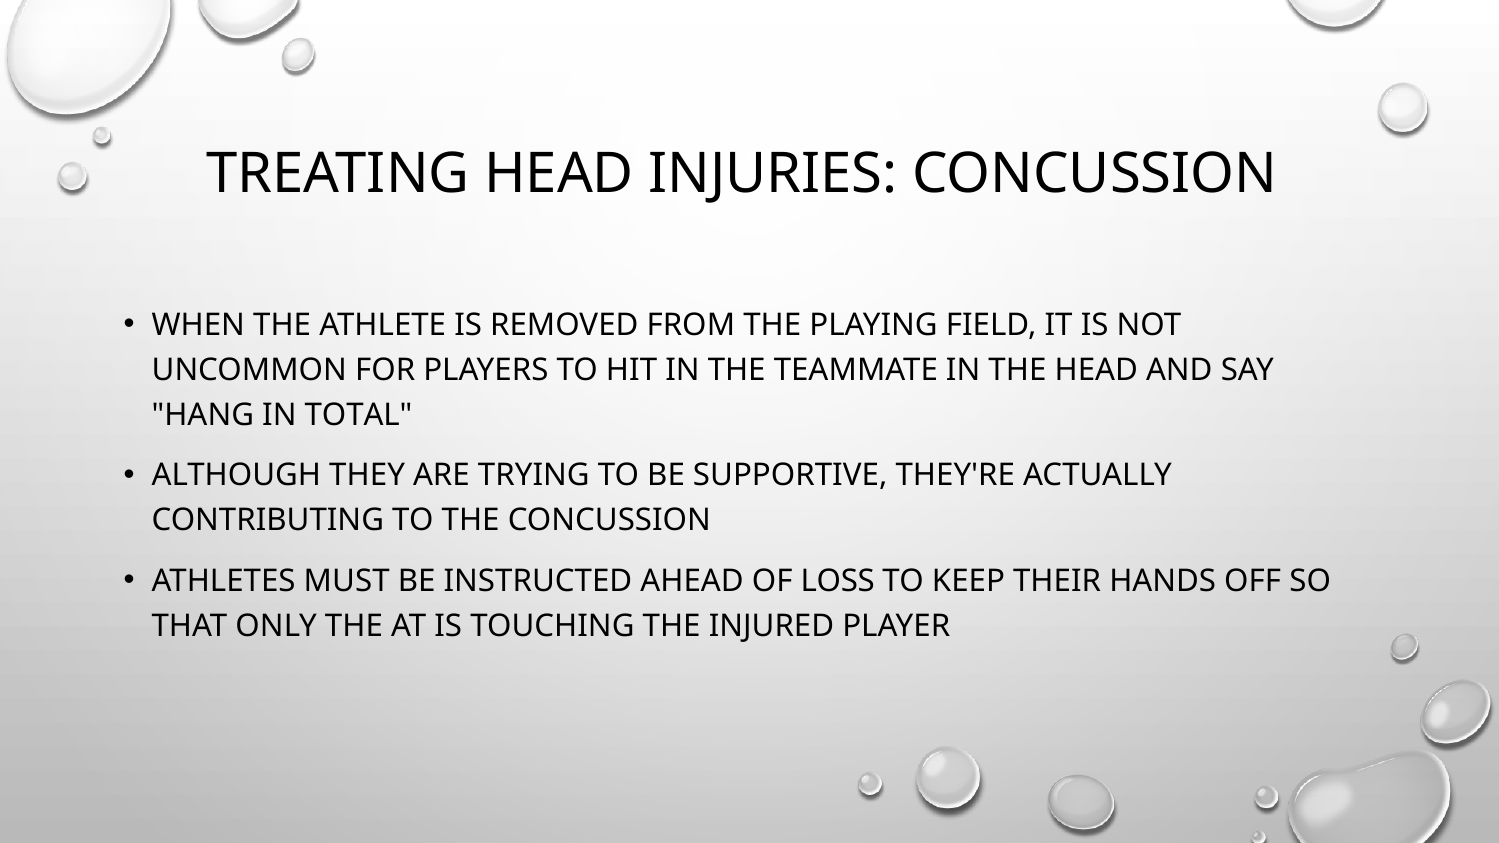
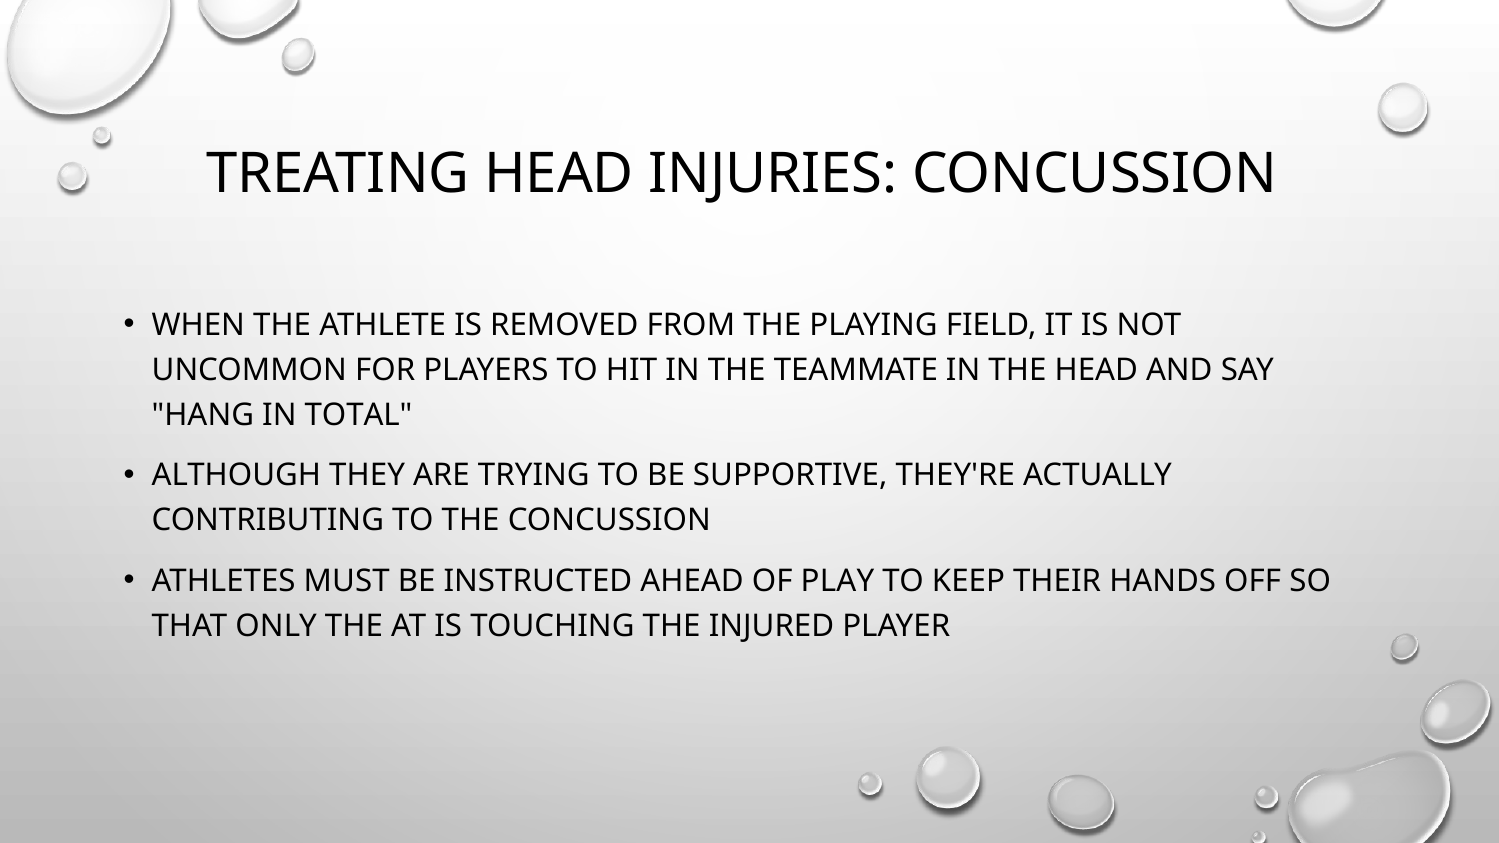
LOSS: LOSS -> PLAY (837, 581)
